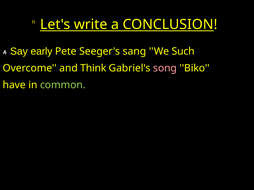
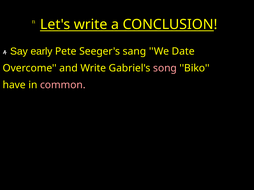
Such: Such -> Date (183, 51)
and Think: Think -> Write (93, 68)
common colour: light green -> pink (63, 85)
